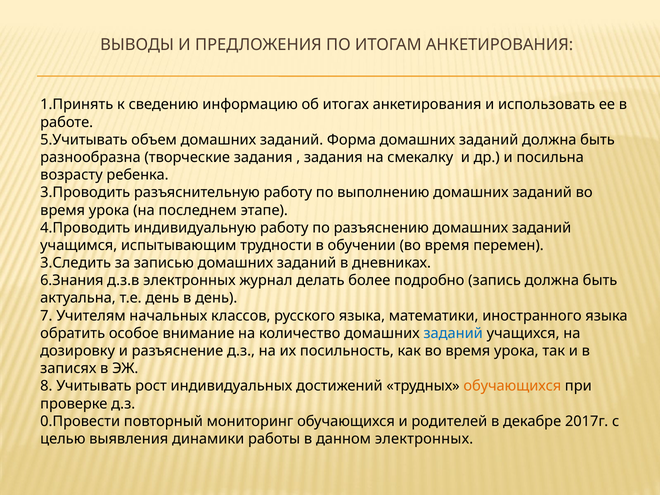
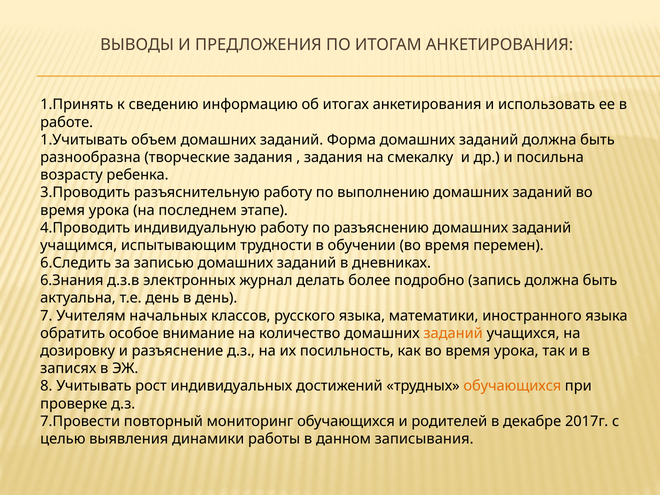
5.Учитывать: 5.Учитывать -> 1.Учитывать (84, 140)
3.Следить: 3.Следить -> 6.Следить (76, 263)
заданий colour: blue -> orange (453, 333)
0.Провести: 0.Провести -> 7.Провести (80, 421)
данном электронных: электронных -> записывания (424, 439)
